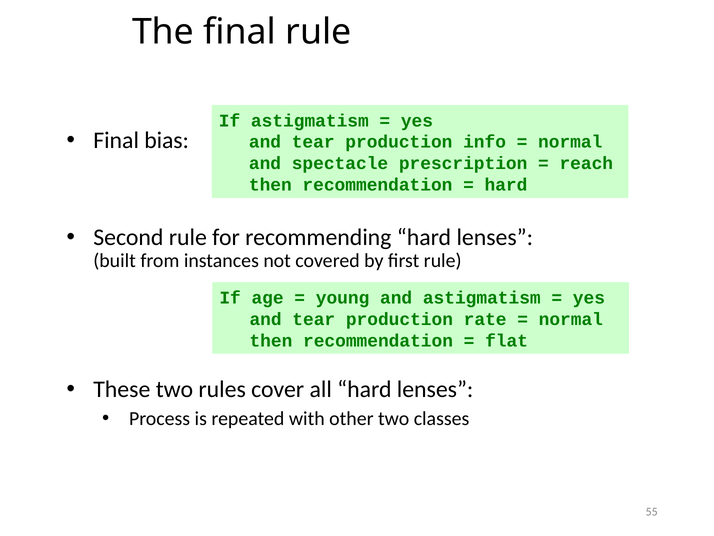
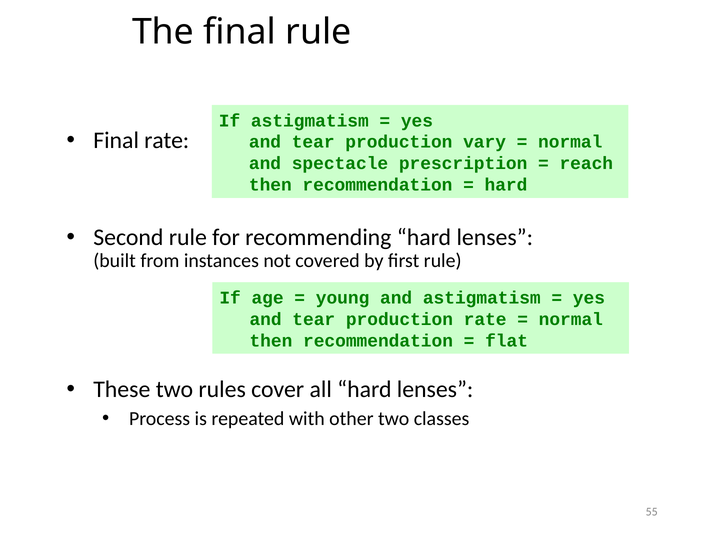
Final bias: bias -> rate (167, 140)
info: info -> vary (485, 142)
